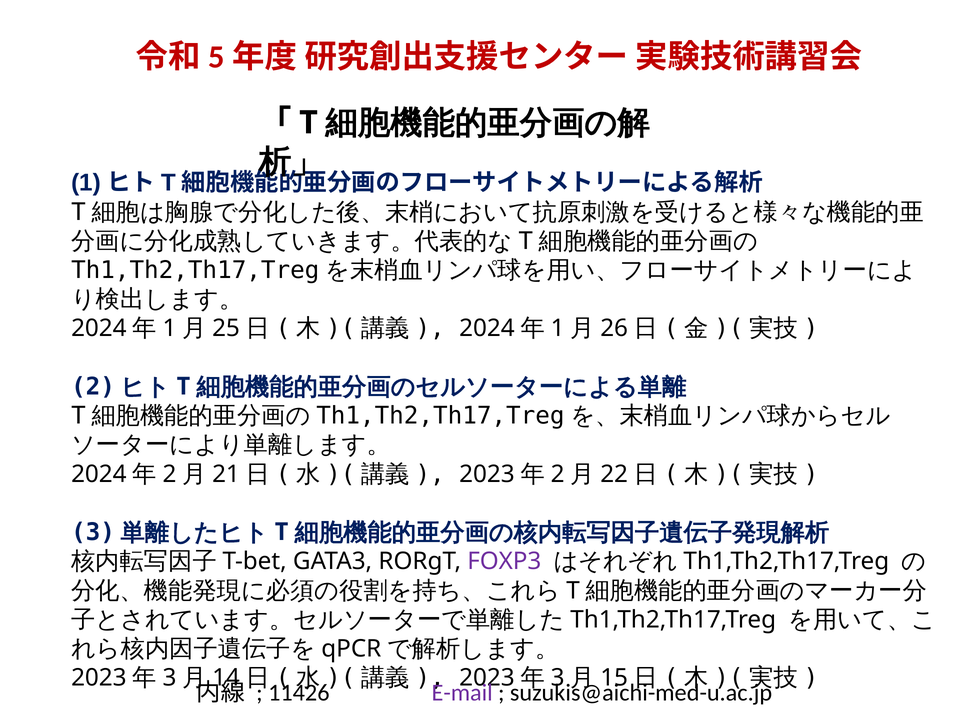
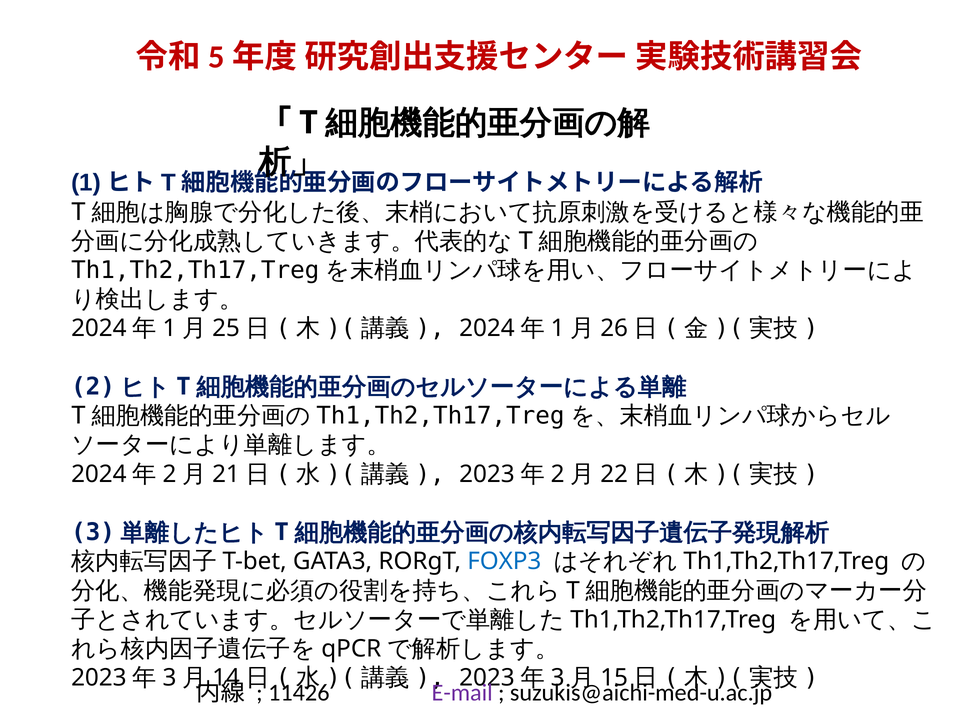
FOXP3 colour: purple -> blue (504, 562)
